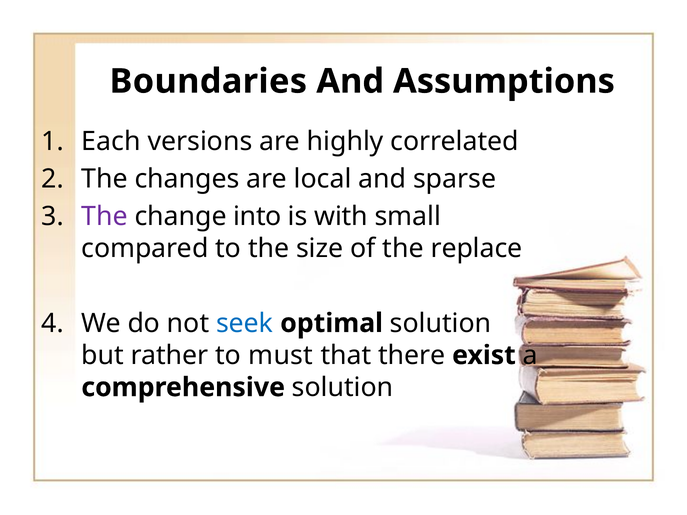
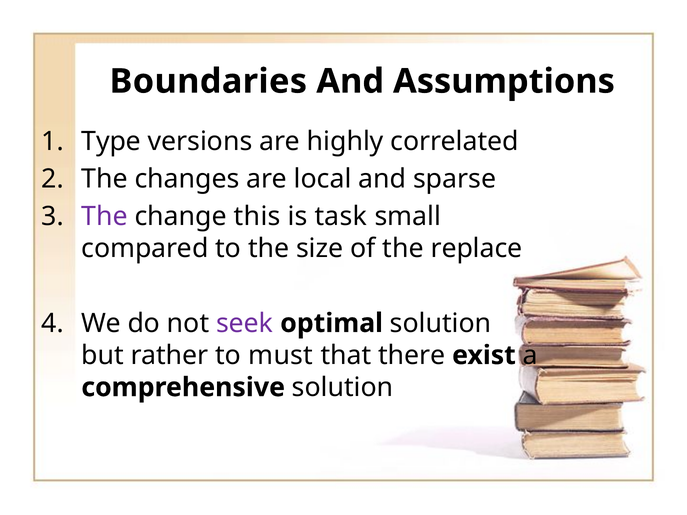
Each: Each -> Type (111, 142)
into: into -> this (257, 216)
with: with -> task (341, 216)
seek colour: blue -> purple (245, 323)
